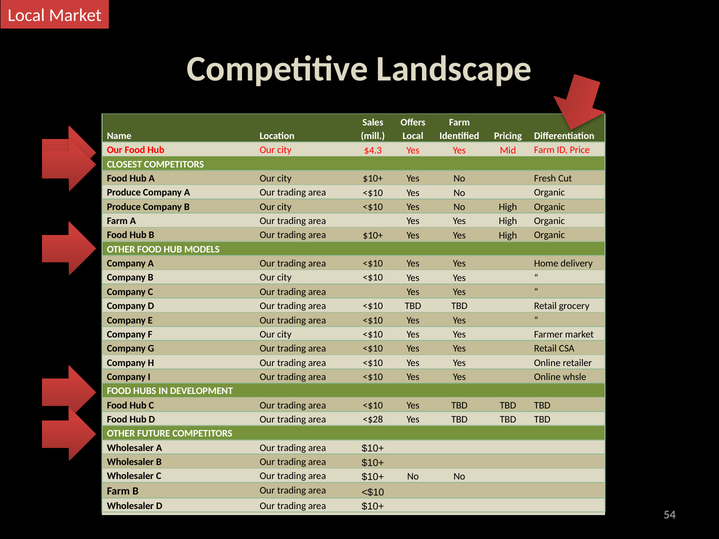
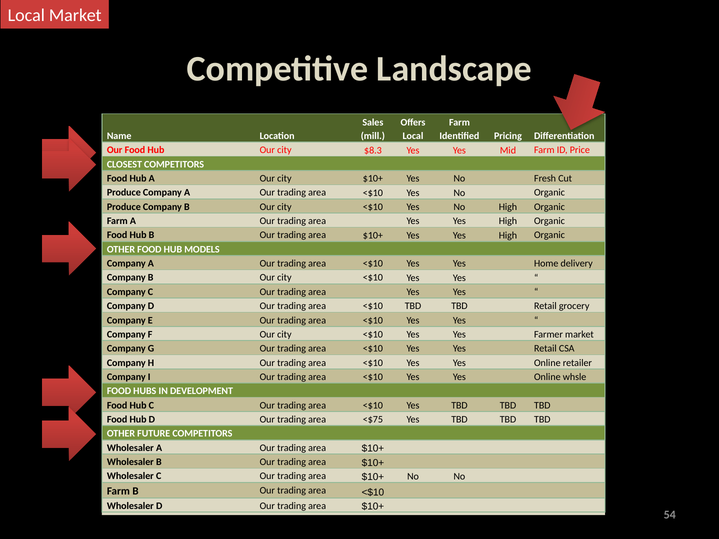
$4.3: $4.3 -> $8.3 (373, 150)
<$28: <$28 -> <$75 (373, 420)
